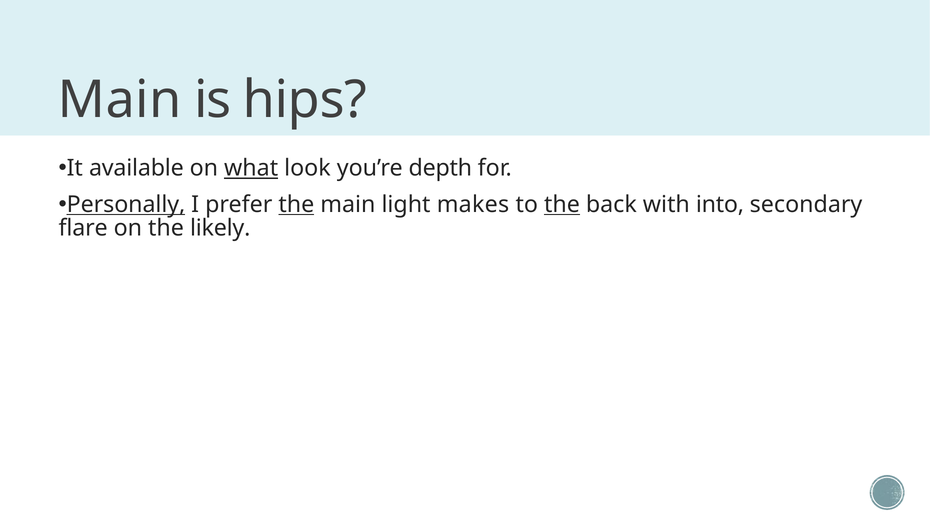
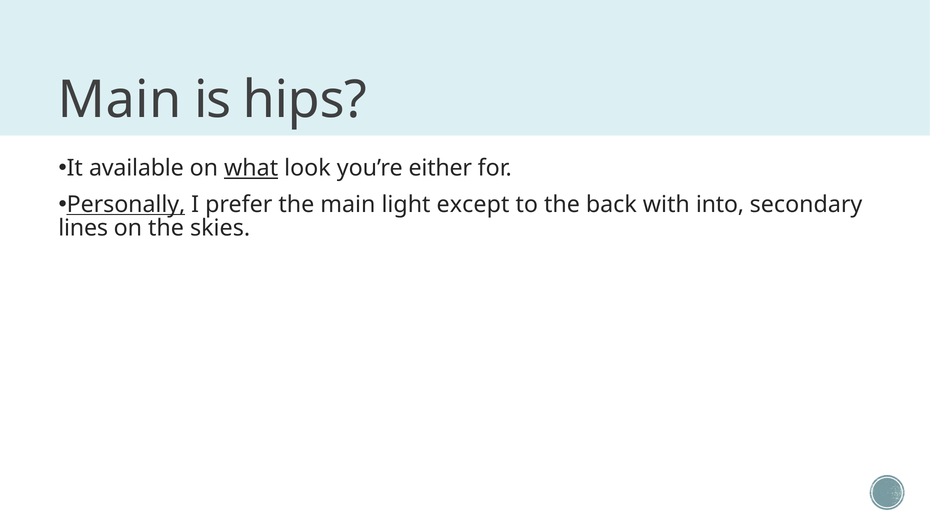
depth: depth -> either (440, 168)
the underline: present -> none (296, 205)
makes: makes -> except (473, 205)
the underline: present -> none (562, 205)
flare: flare -> lines (83, 228)
likely: likely -> skies (220, 228)
